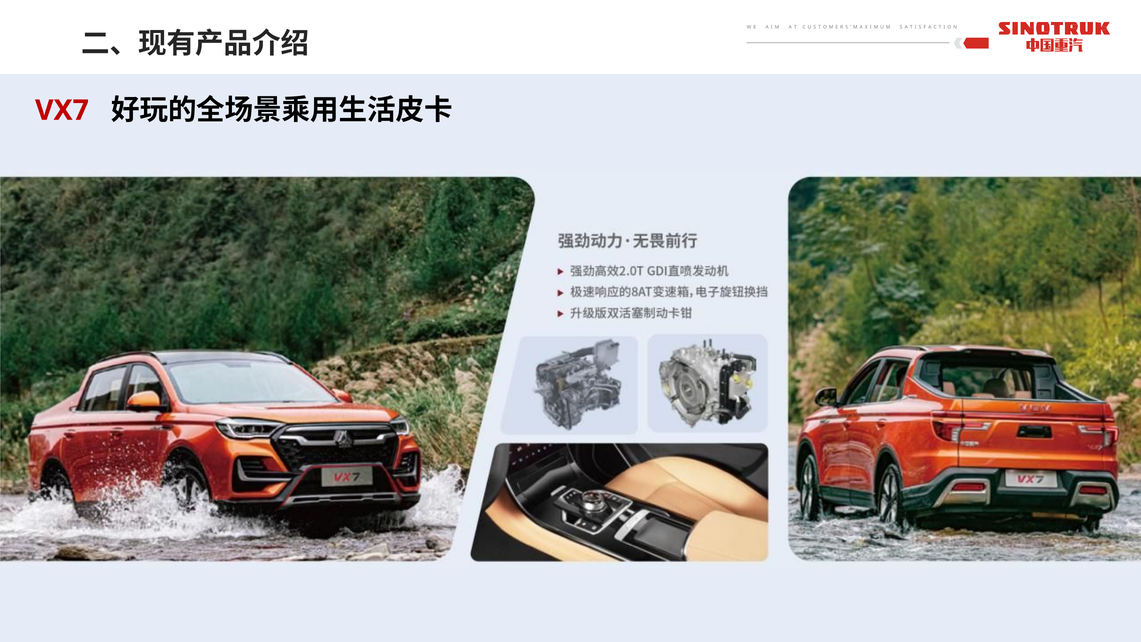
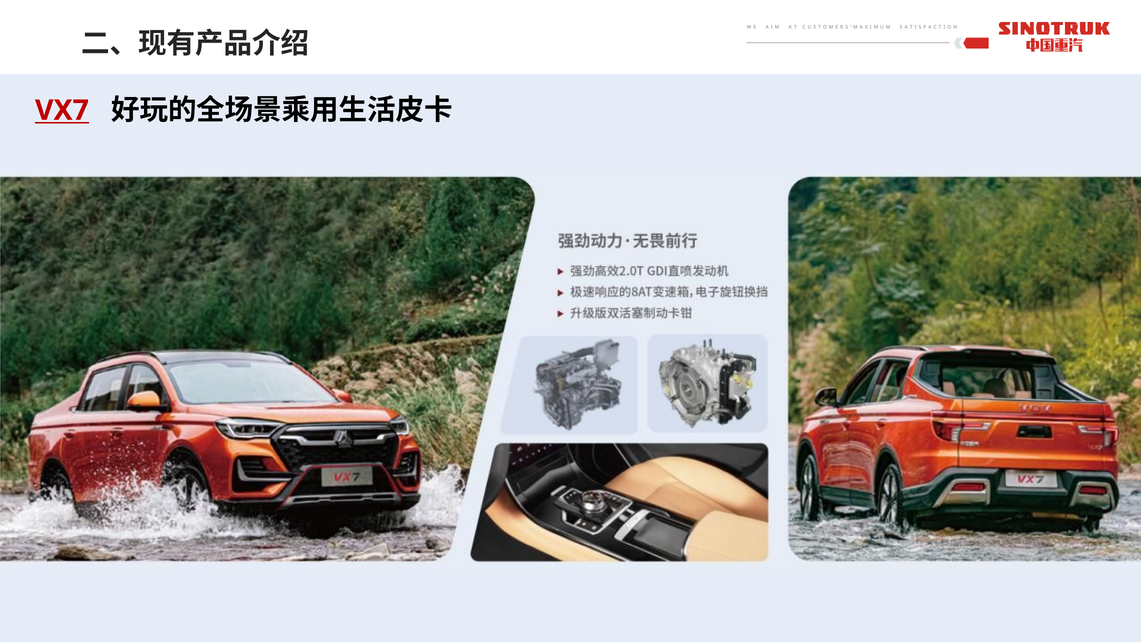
VX7 underline: none -> present (62, 110)
